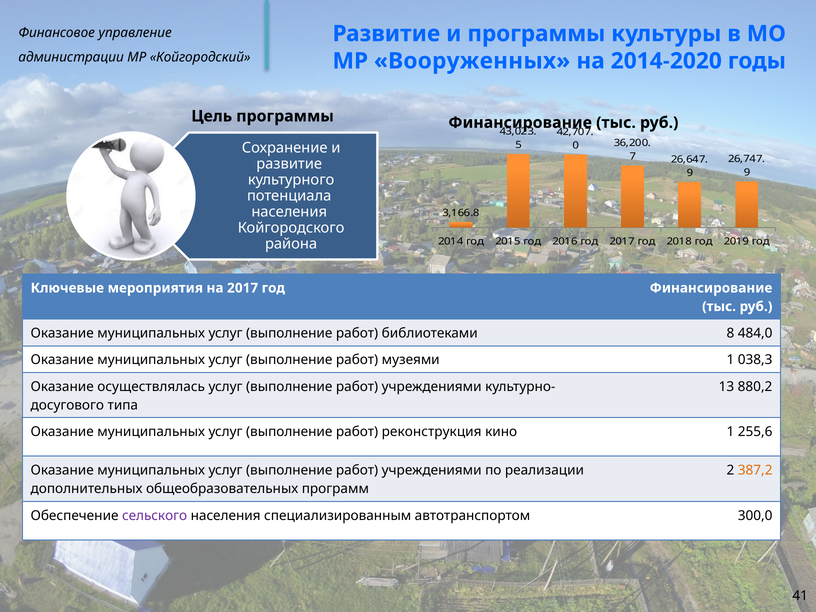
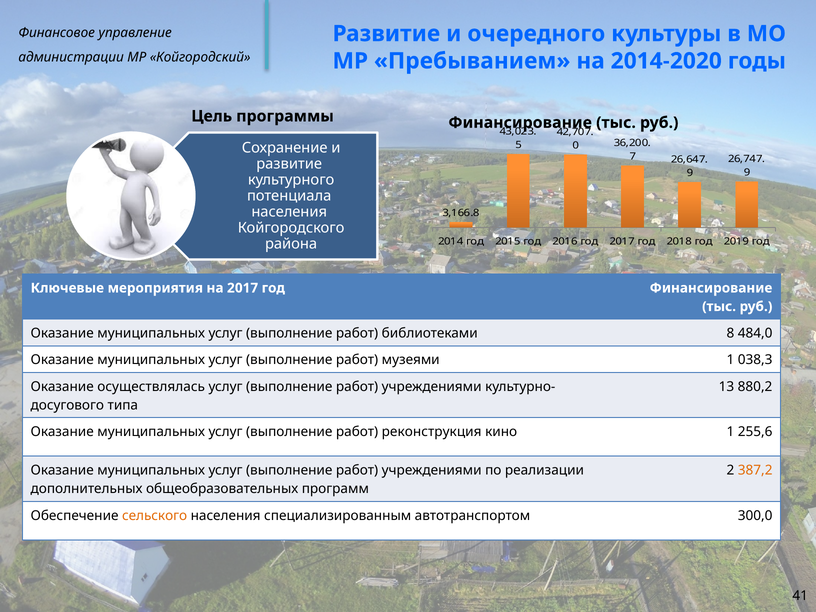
и программы: программы -> очередного (536, 34)
Вооруженных: Вооруженных -> Пребыванием (472, 61)
сельского colour: purple -> orange (155, 516)
